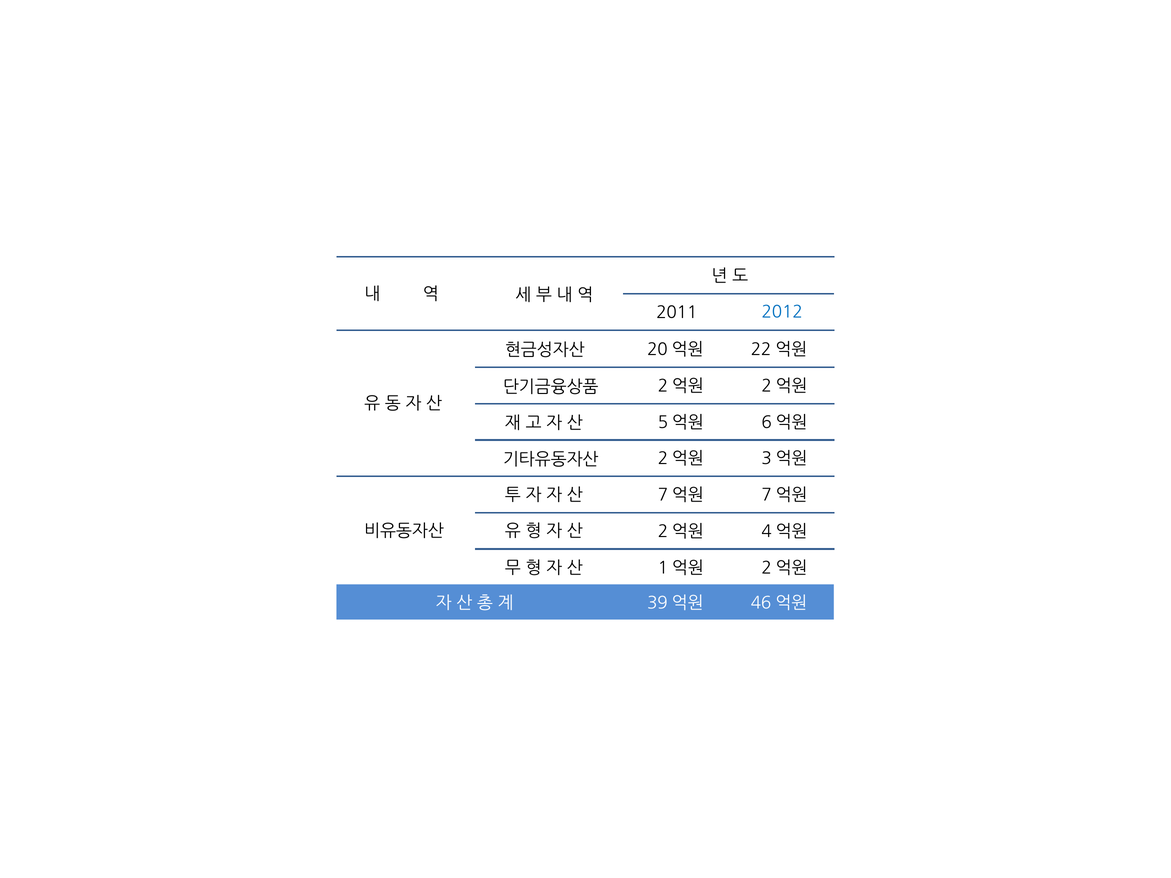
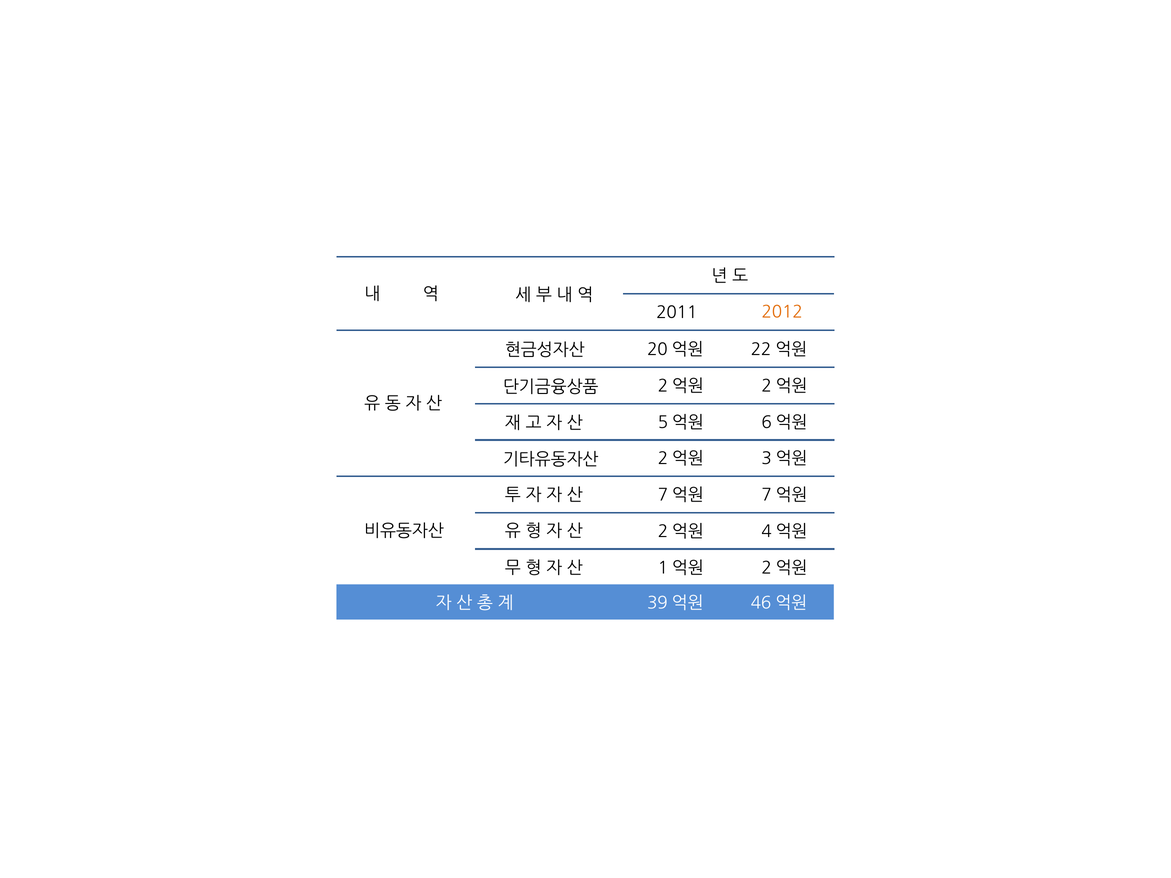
2012 colour: blue -> orange (782, 312)
